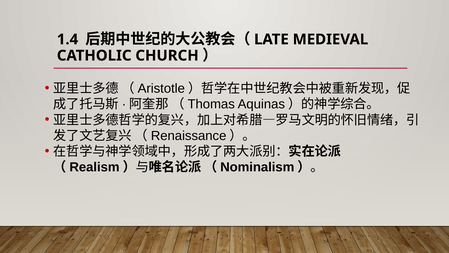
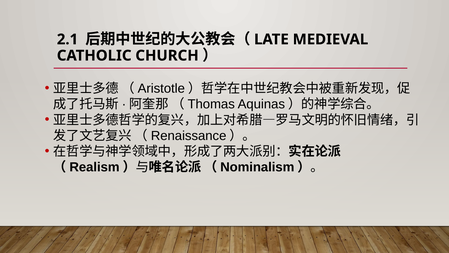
1.4: 1.4 -> 2.1 (67, 39)
